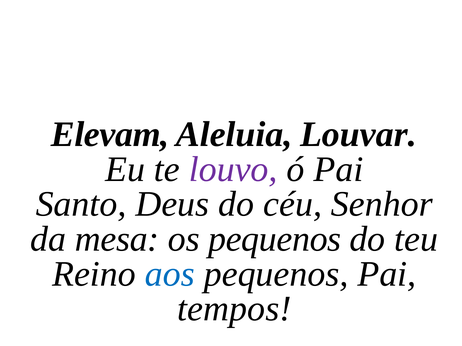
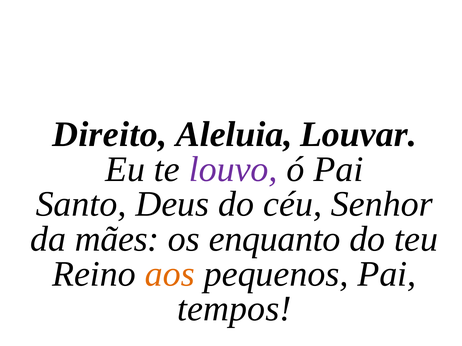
Elevam: Elevam -> Direito (110, 135)
mesa: mesa -> mães (117, 239)
os pequenos: pequenos -> enquanto (275, 239)
aos colour: blue -> orange (170, 274)
